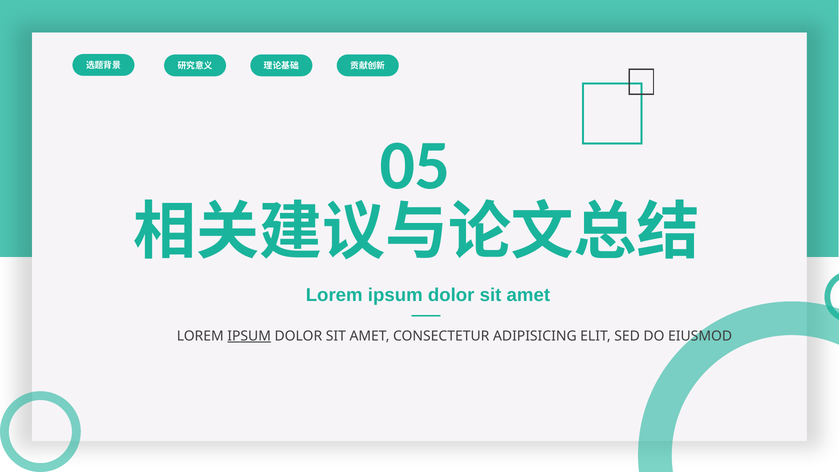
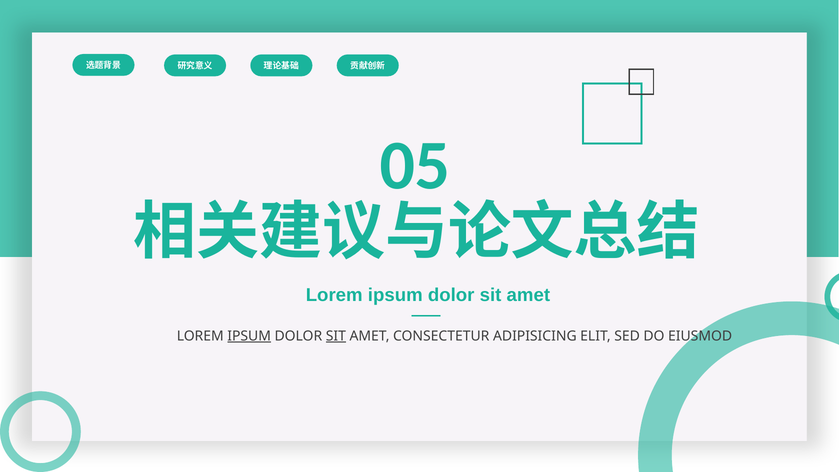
SIT underline: none -> present (336, 336)
